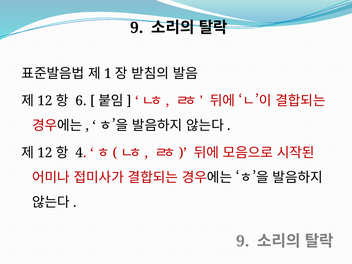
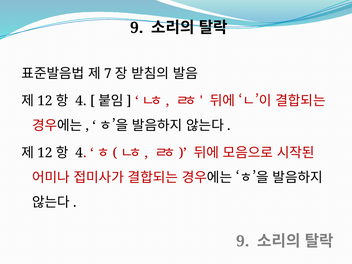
1: 1 -> 7 (108, 74)
6: 6 -> 4 (81, 101)
